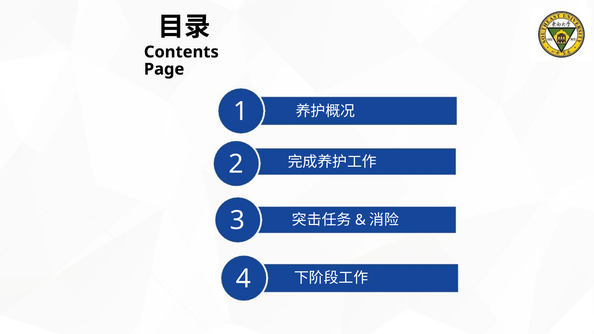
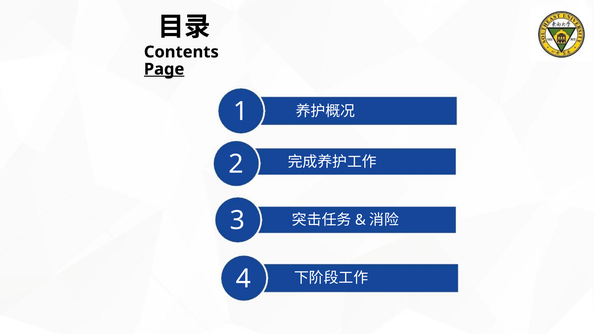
Page underline: none -> present (164, 69)
